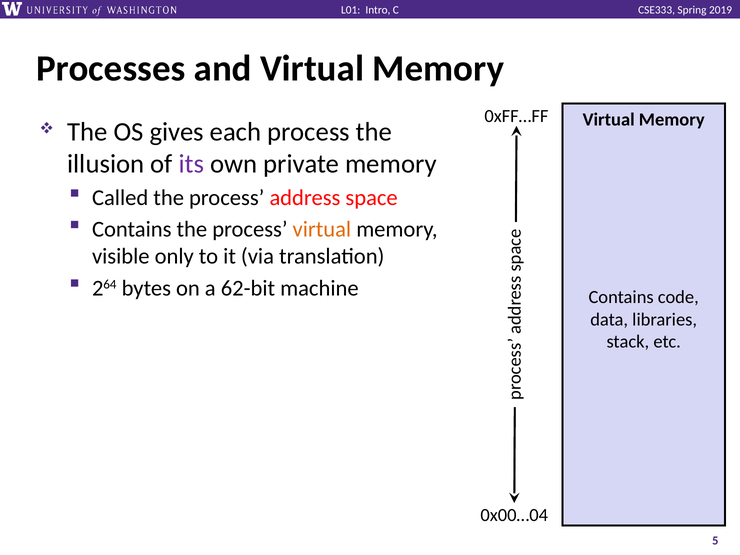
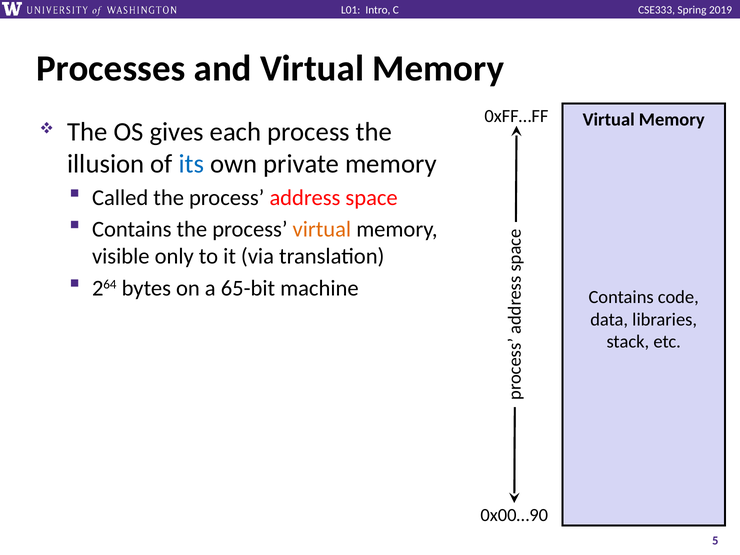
its colour: purple -> blue (191, 164)
62-bit: 62-bit -> 65-bit (248, 288)
0x00…04: 0x00…04 -> 0x00…90 (514, 515)
